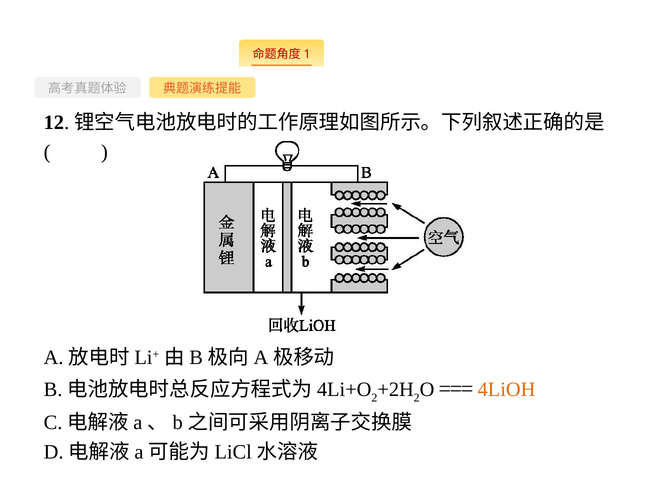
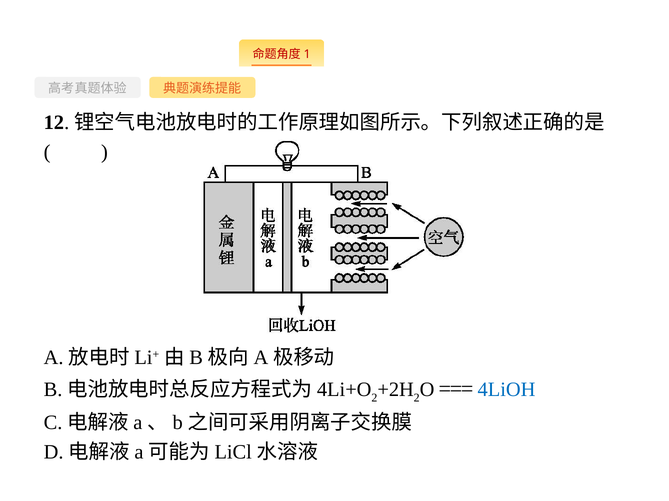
4LiOH colour: orange -> blue (507, 390)
